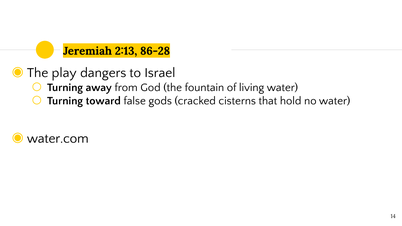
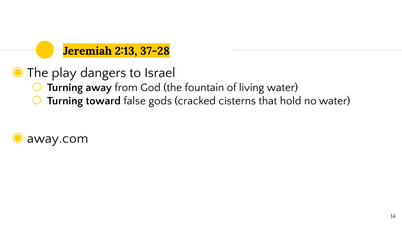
86-28: 86-28 -> 37-28 (155, 51)
water.com: water.com -> away.com (58, 139)
